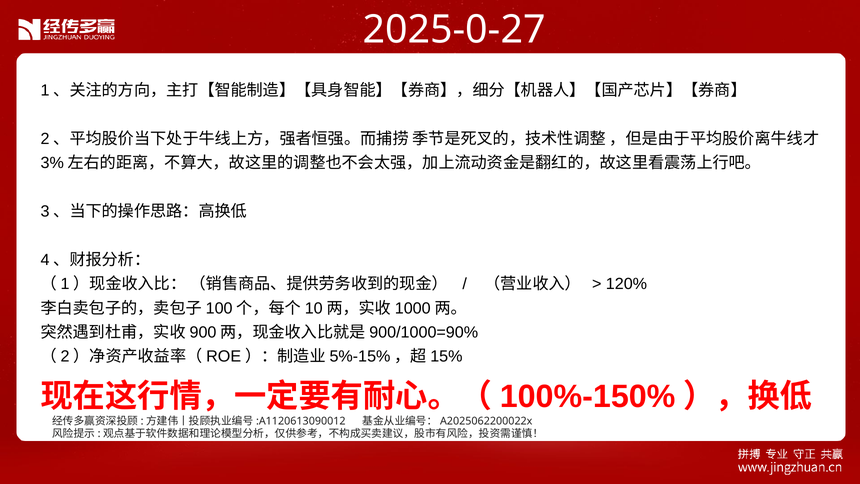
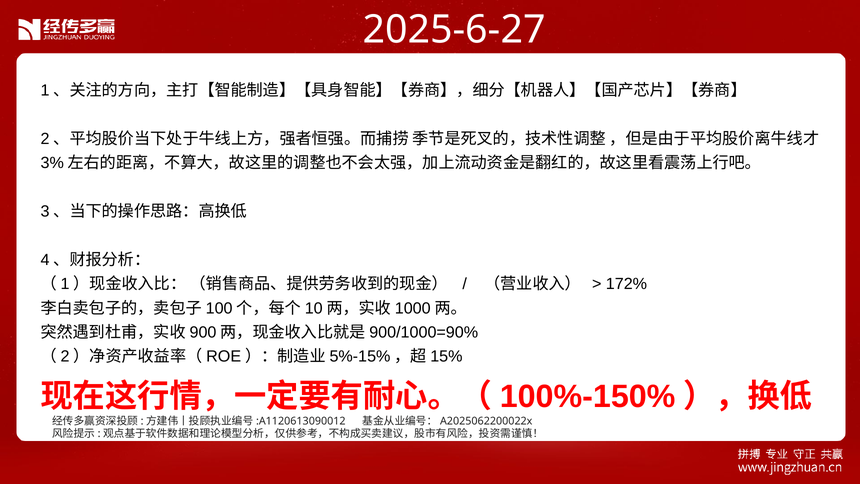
2025-0-27: 2025-0-27 -> 2025-6-27 (454, 30)
120%: 120% -> 172% (626, 284)
